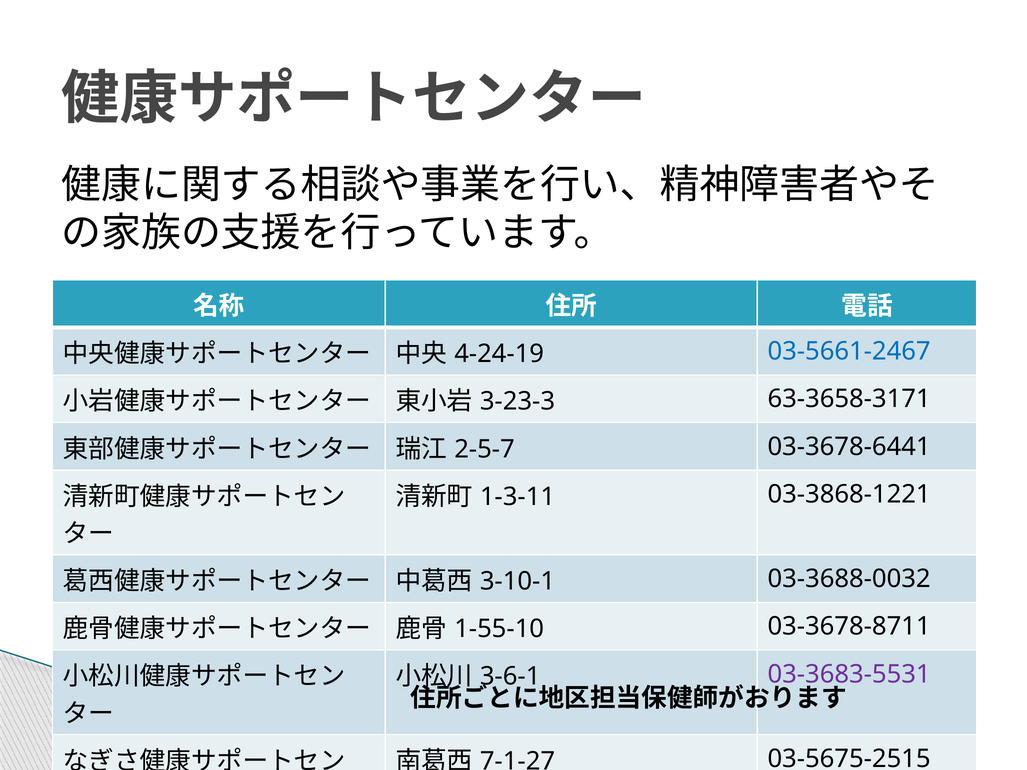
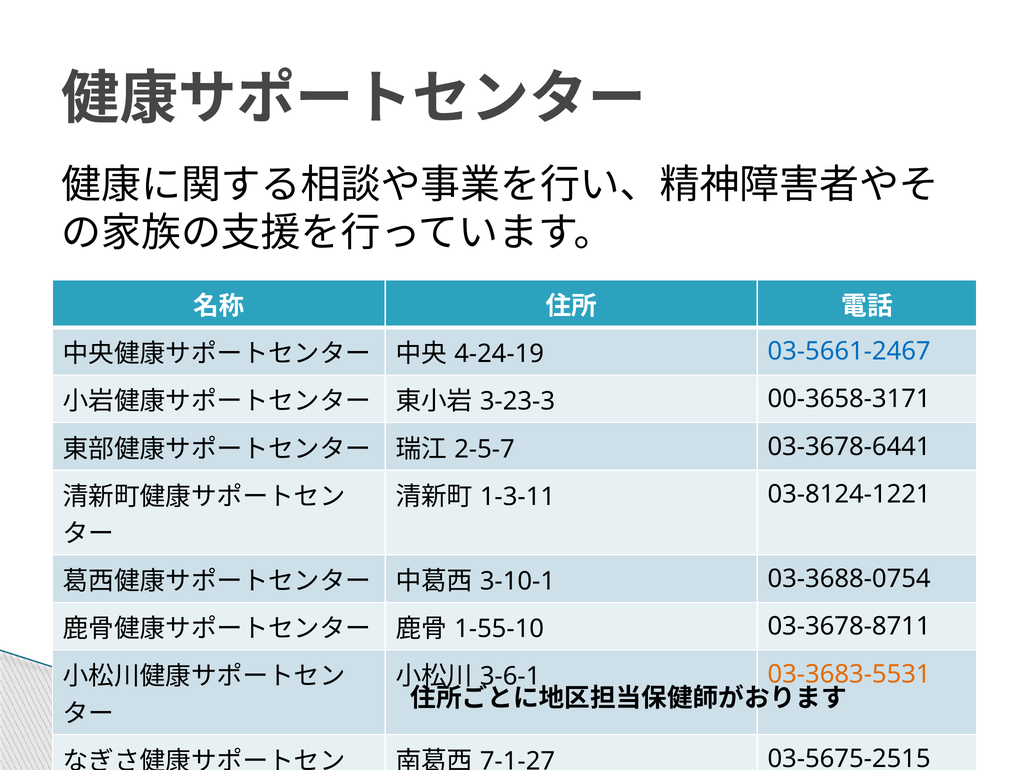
63-3658-3171: 63-3658-3171 -> 00-3658-3171 (849, 399)
03-3868-1221: 03-3868-1221 -> 03-8124-1221 (849, 494)
03-3688-0032: 03-3688-0032 -> 03-3688-0754 (849, 579)
03-3683-5531 colour: purple -> orange (849, 674)
